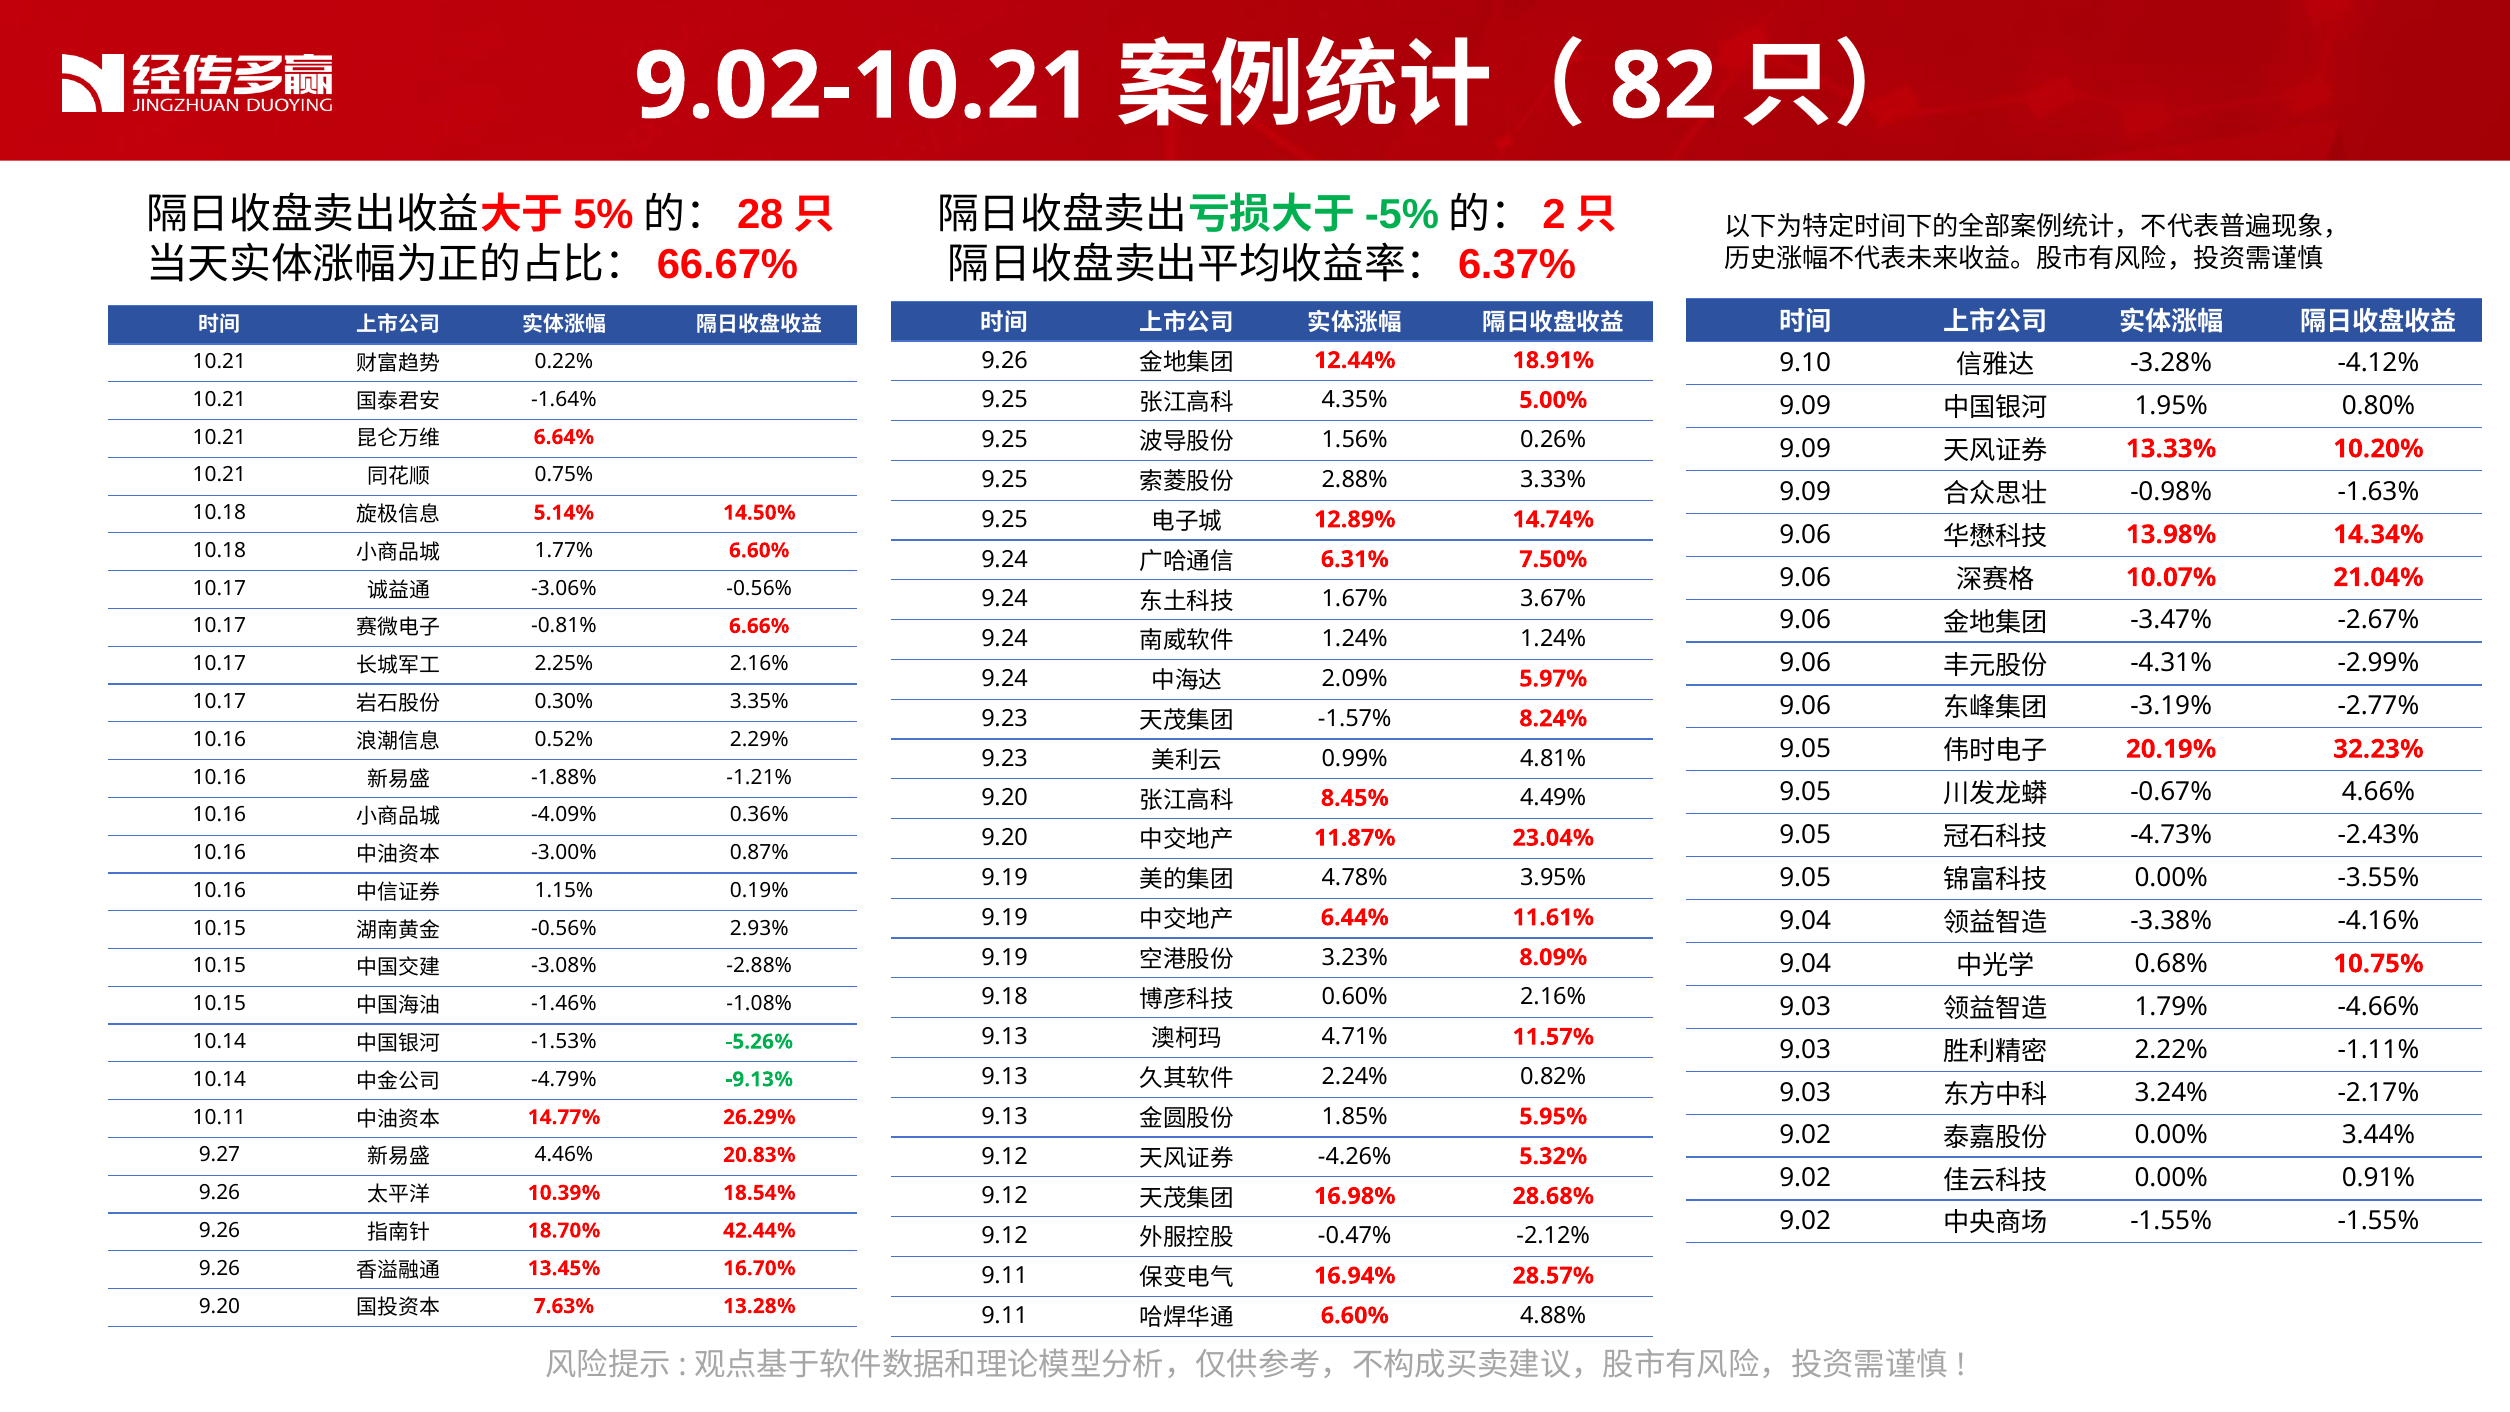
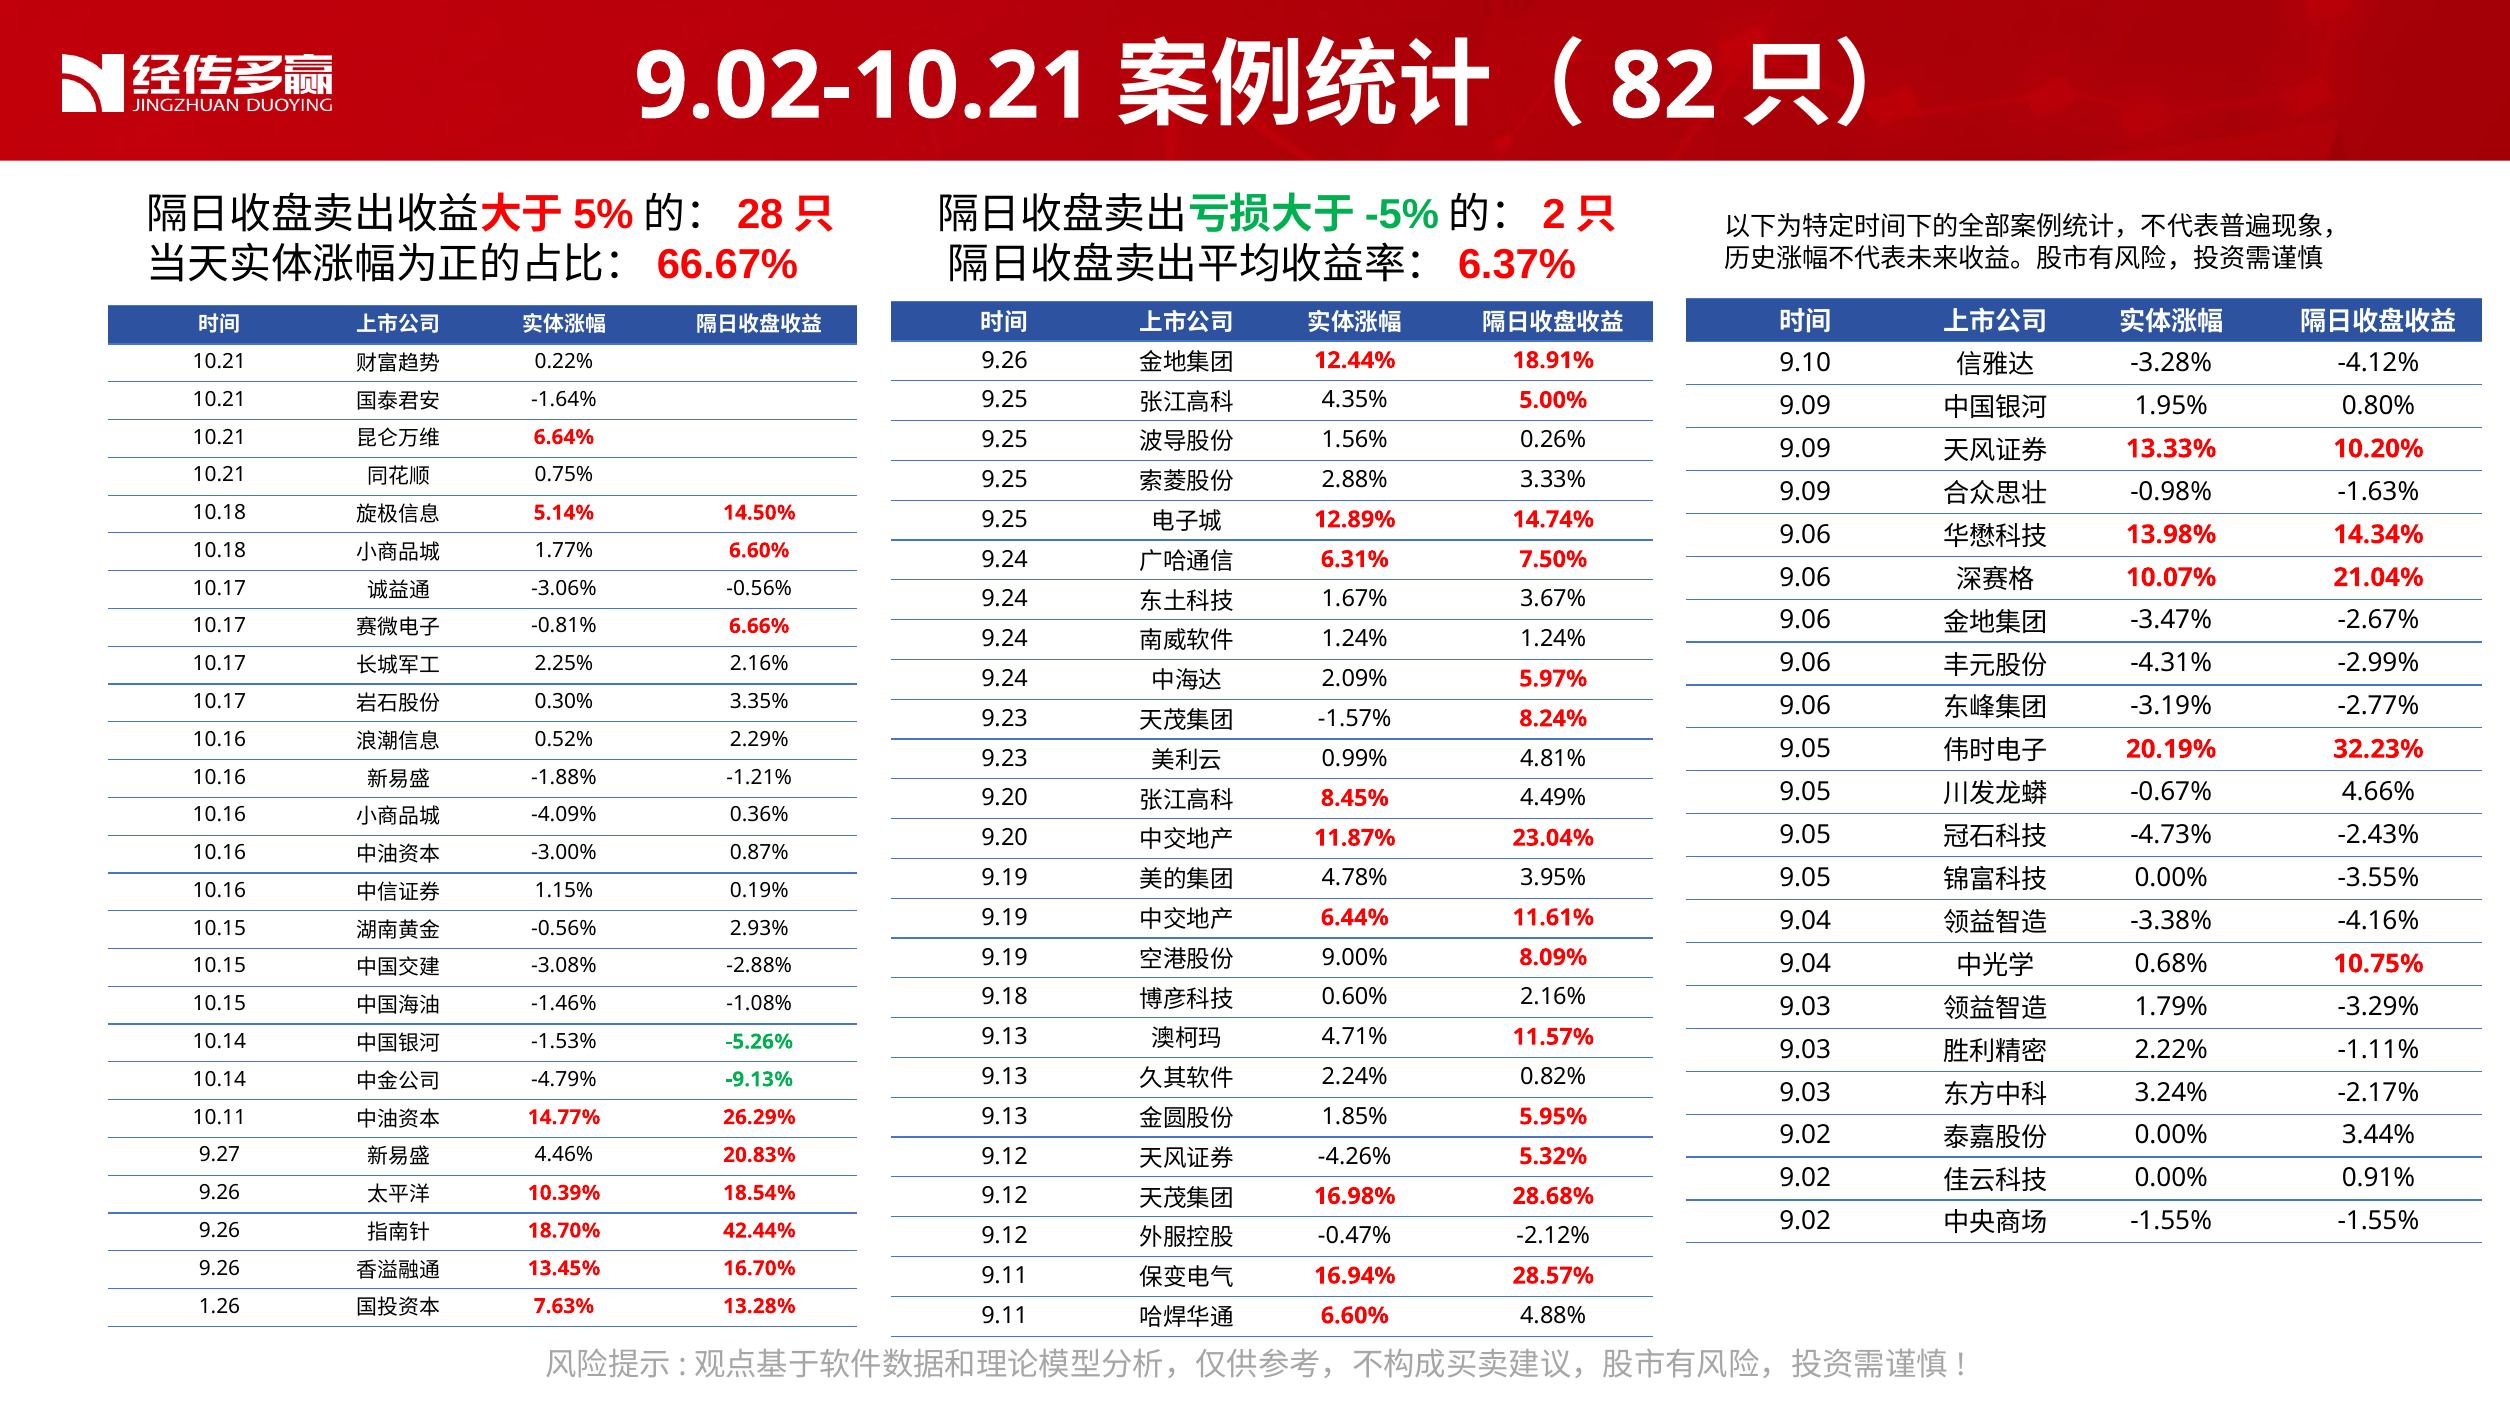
3.23%: 3.23% -> 9.00% (1355, 957)
-4.66%: -4.66% -> -3.29% (2378, 1006)
9.20: 9.20 -> 1.26 (219, 1306)
